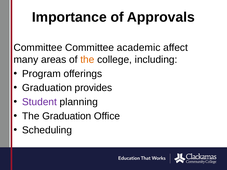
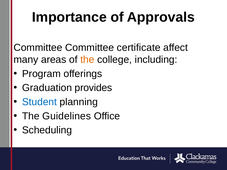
academic: academic -> certificate (139, 48)
Student colour: purple -> blue (39, 102)
The Graduation: Graduation -> Guidelines (67, 116)
